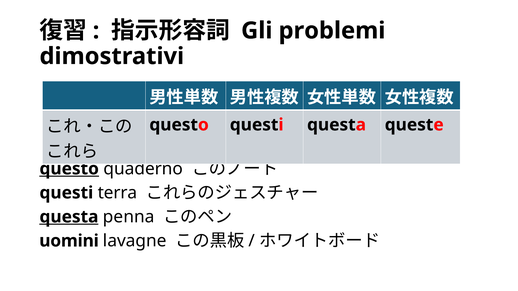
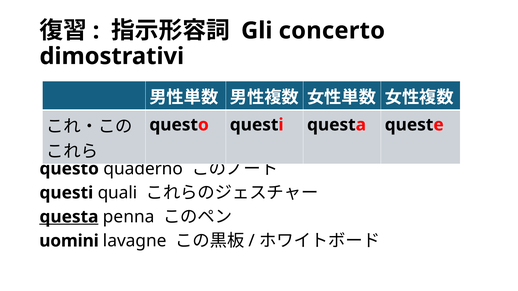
problemi: problemi -> concerto (332, 31)
questo underline: present -> none (69, 169)
terra: terra -> quali (118, 193)
